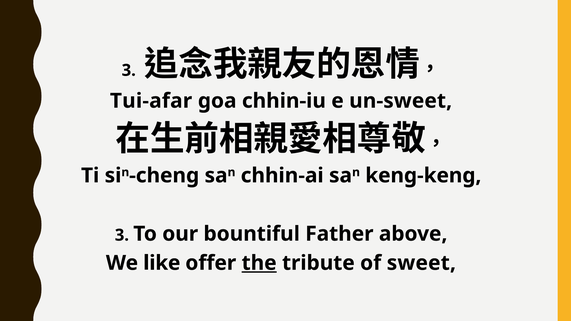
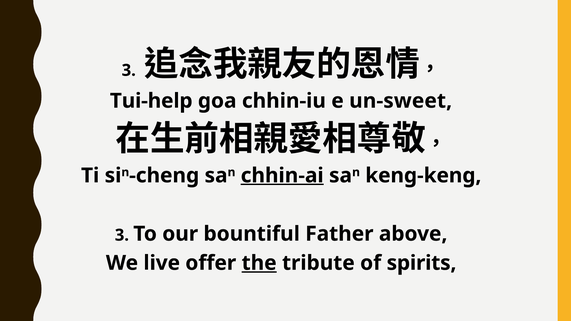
Tui-afar: Tui-afar -> Tui-help (151, 101)
chhin-ai underline: none -> present (282, 176)
like: like -> live (162, 263)
sweet: sweet -> spirits (422, 263)
